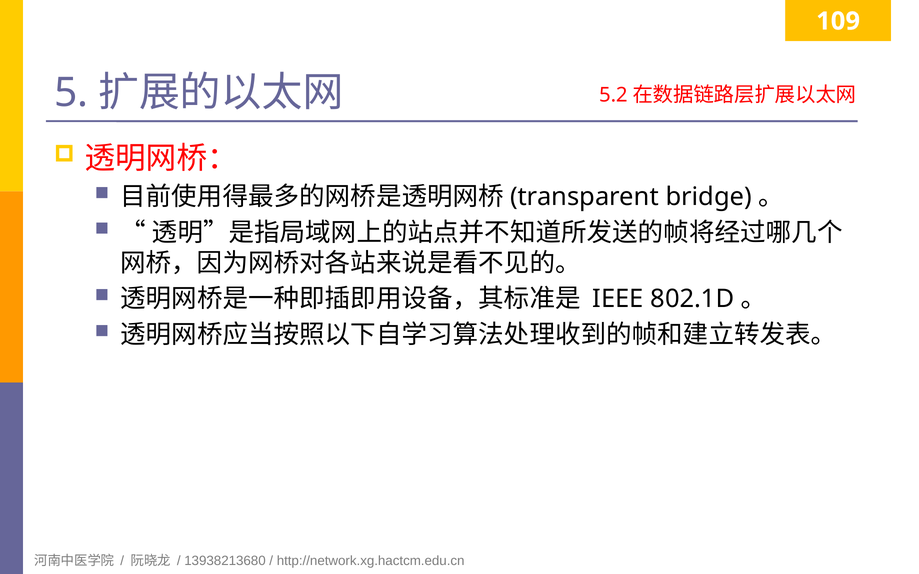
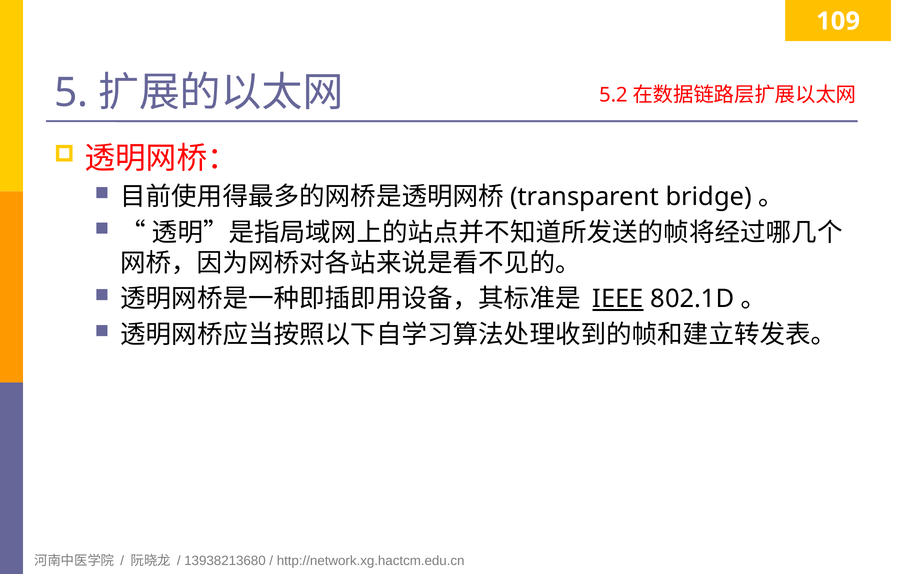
IEEE underline: none -> present (618, 299)
